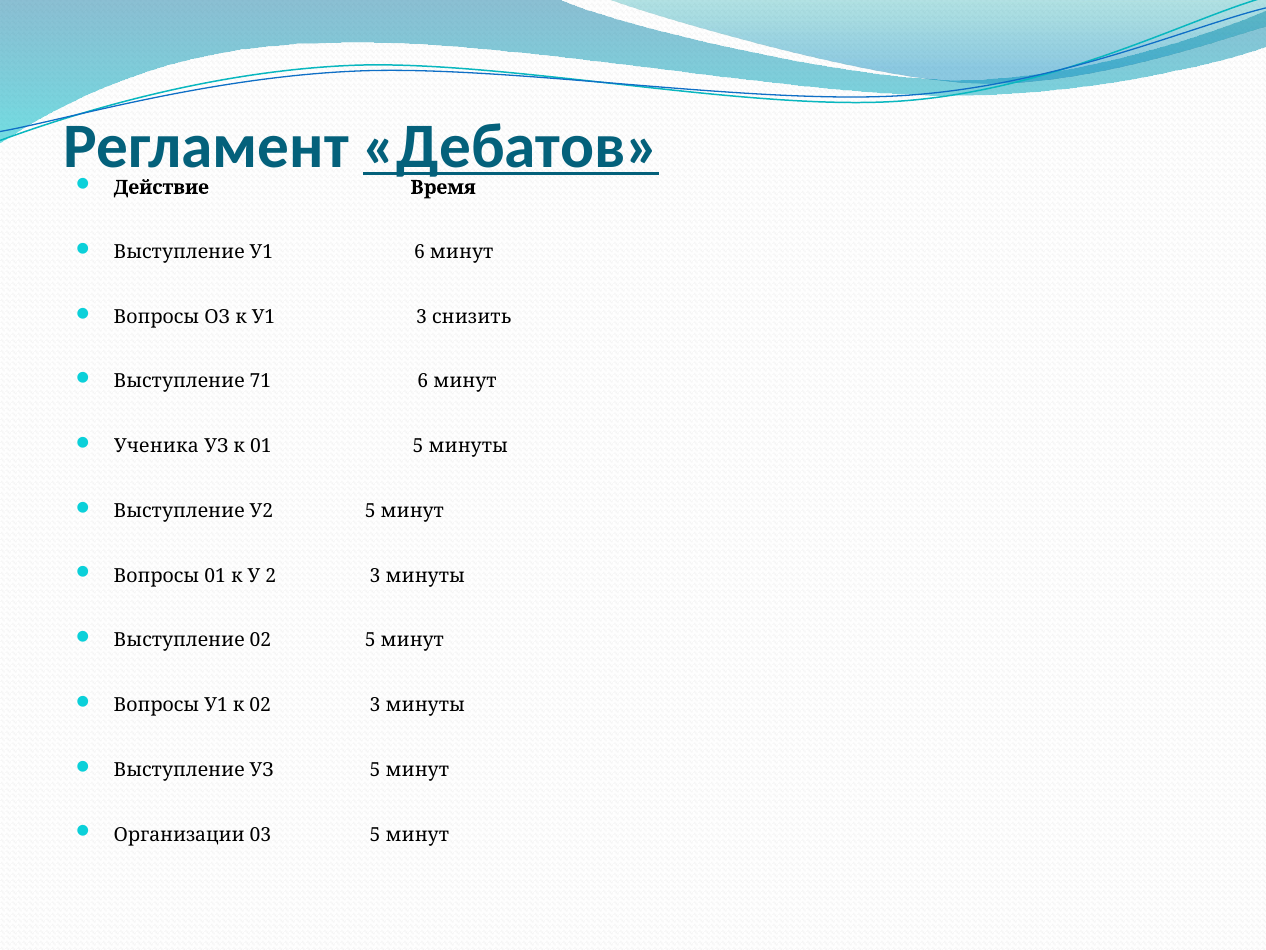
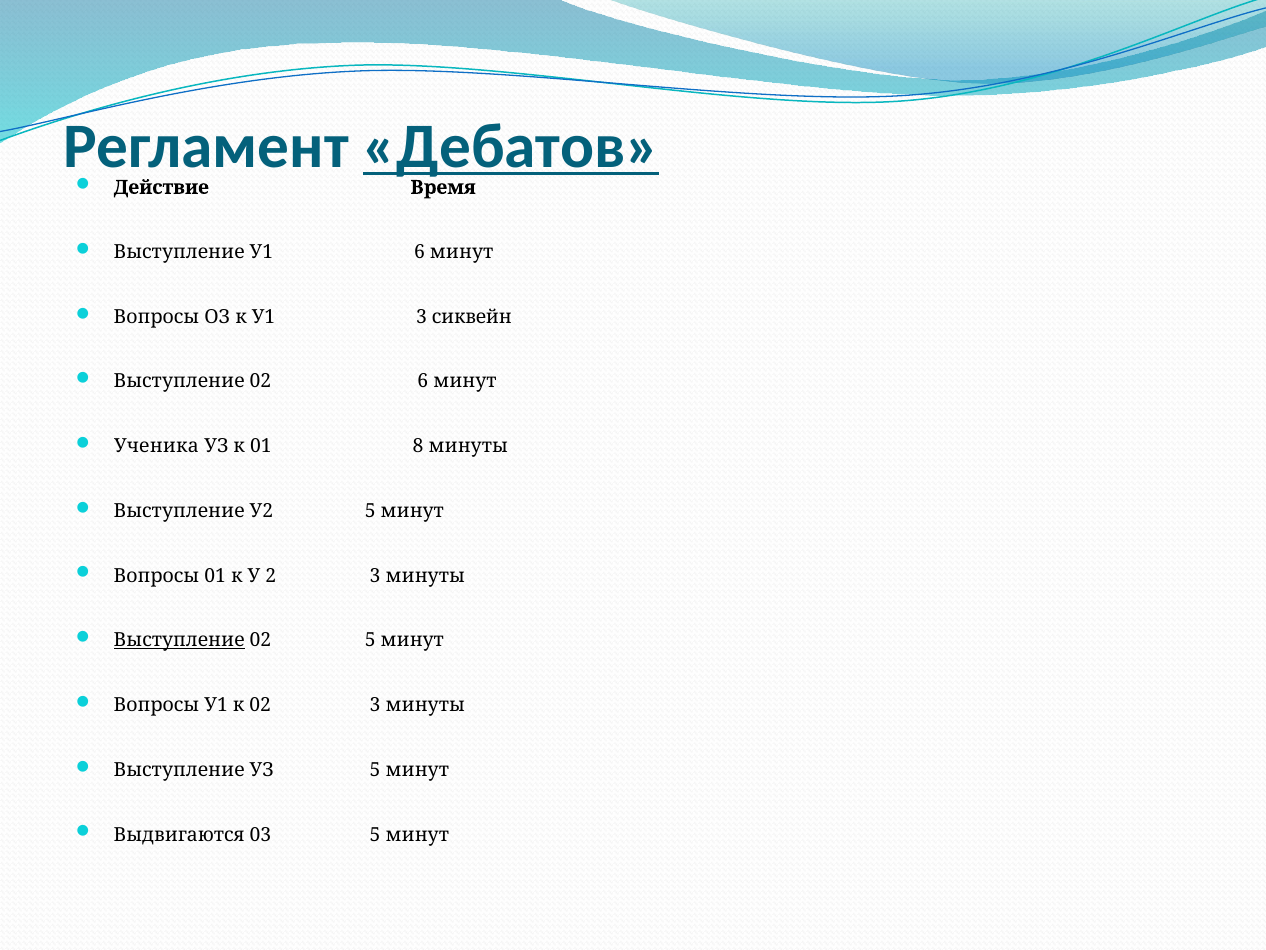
снизить: снизить -> сиквейн (472, 317)
71: 71 -> 02 (260, 381)
01 5: 5 -> 8 (418, 446)
Выступление underline: none -> present (179, 640)
Организации: Организации -> Выдвигаются (179, 834)
